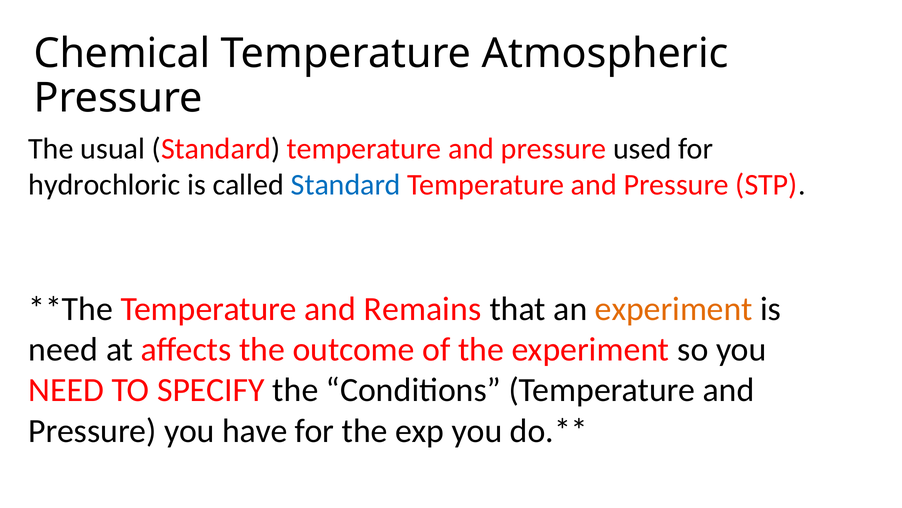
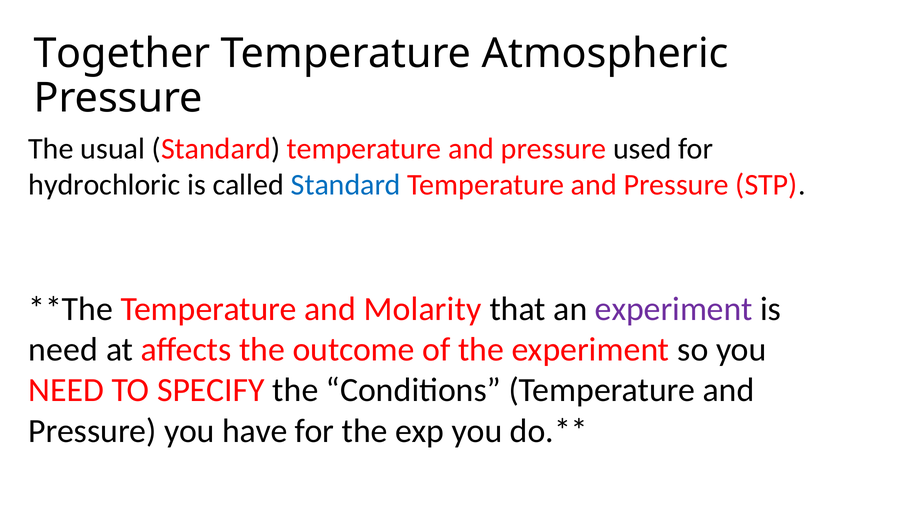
Chemical: Chemical -> Together (122, 53)
Remains: Remains -> Molarity (423, 309)
experiment colour: orange -> purple (674, 309)
